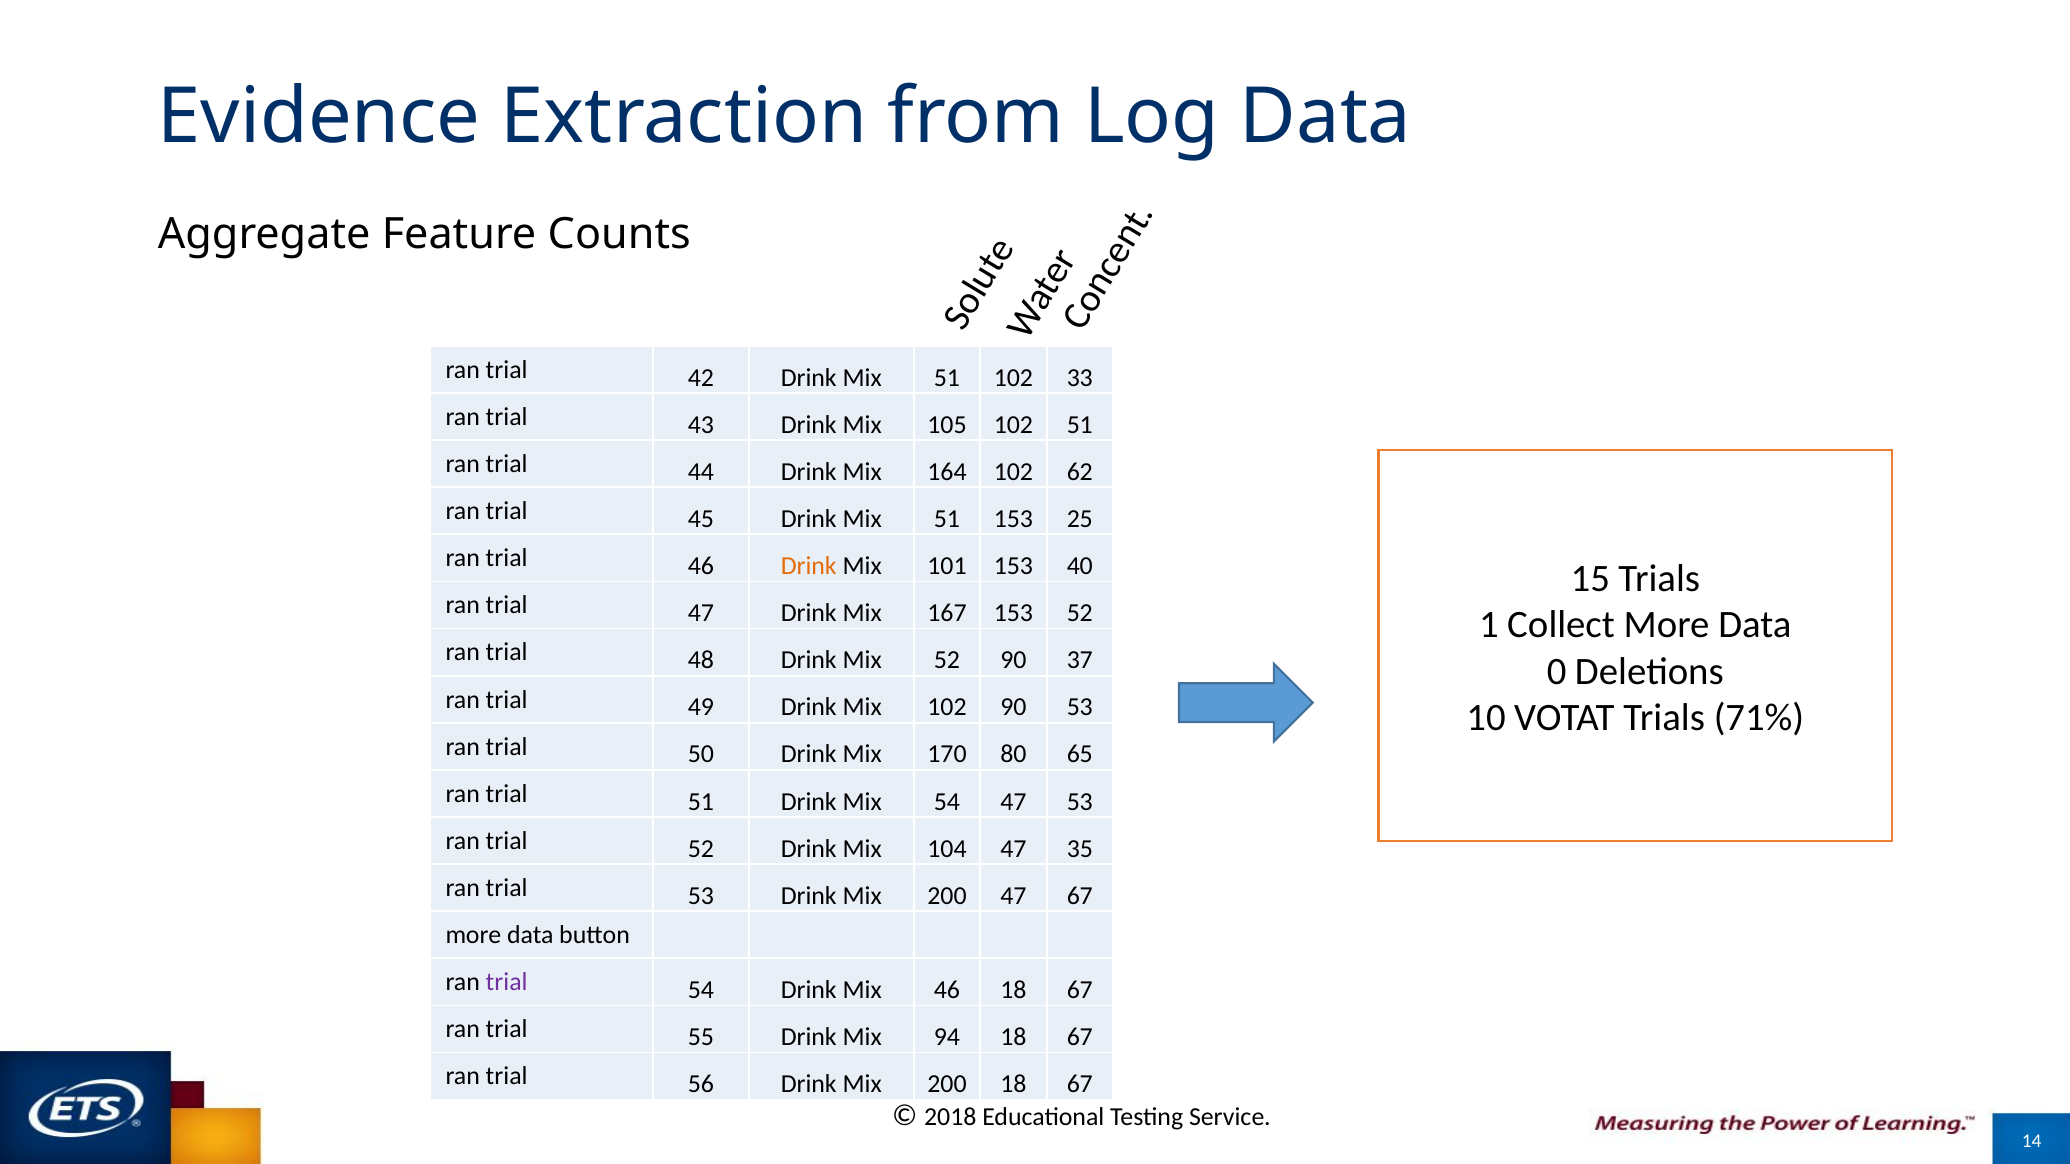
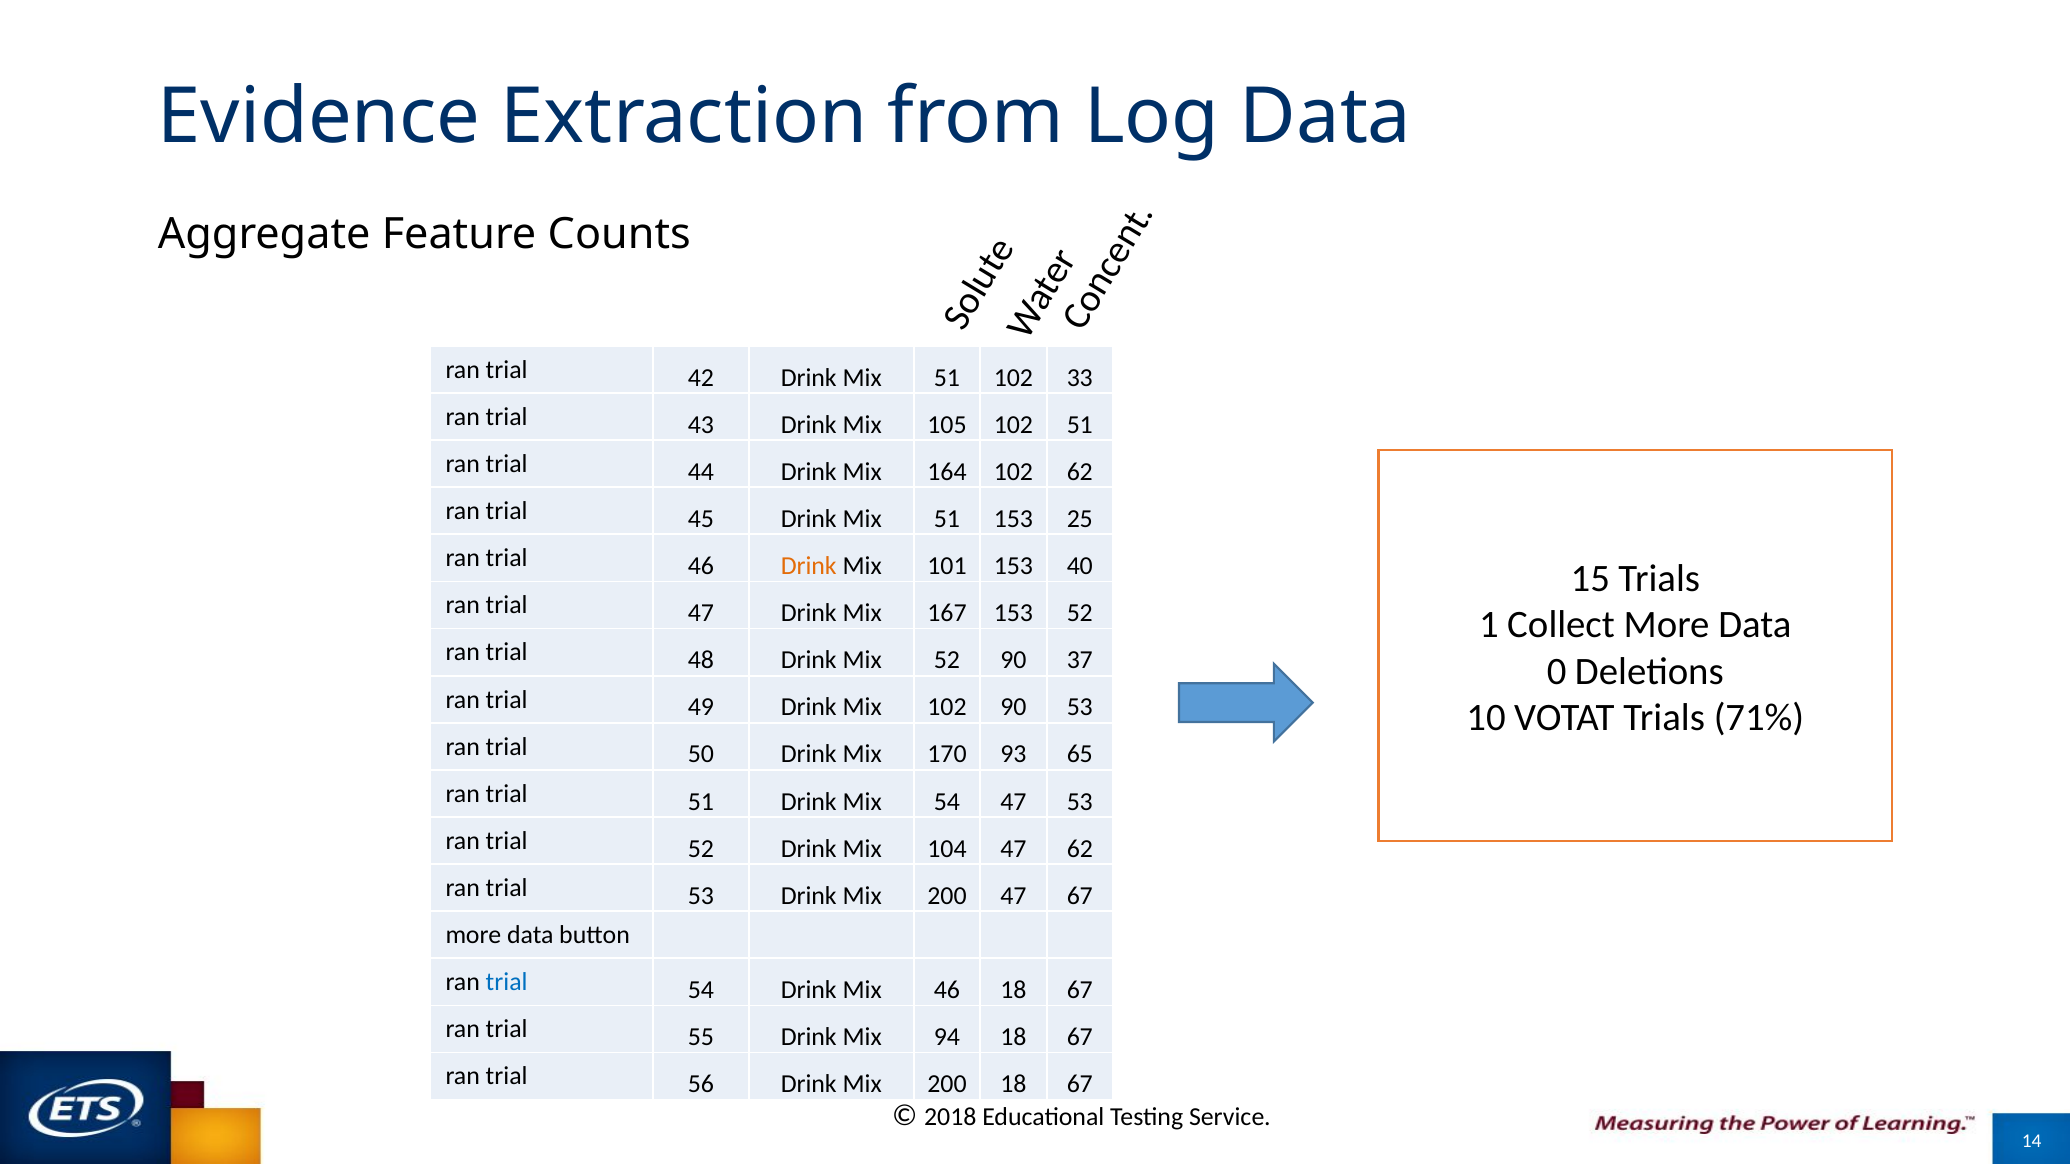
80: 80 -> 93 (1013, 755)
47 35: 35 -> 62 (1080, 849)
trial colour: purple -> blue (507, 982)
